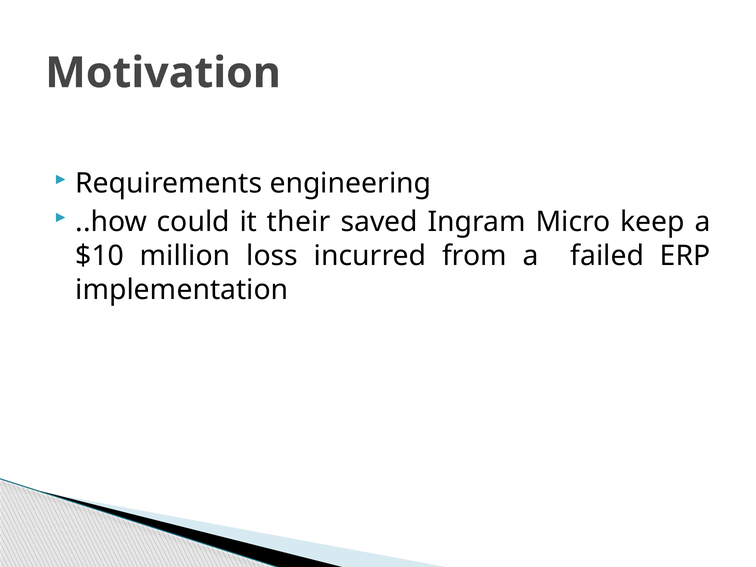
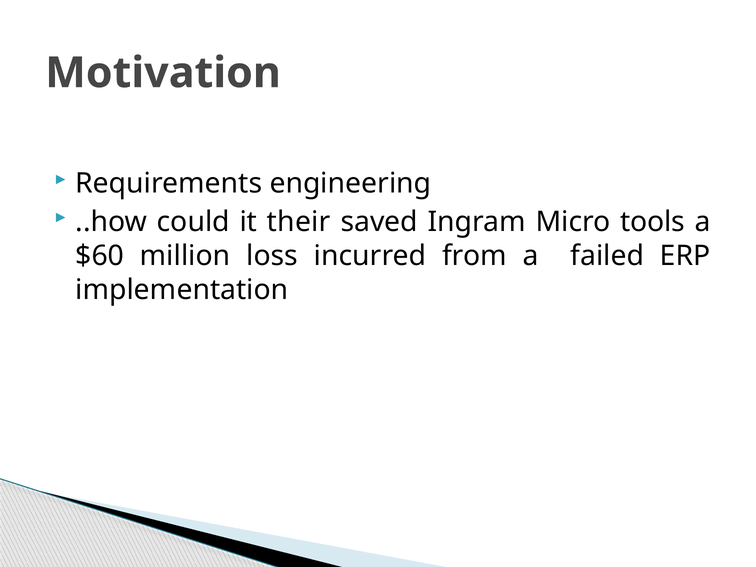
keep: keep -> tools (653, 222)
$10: $10 -> $60 (100, 256)
